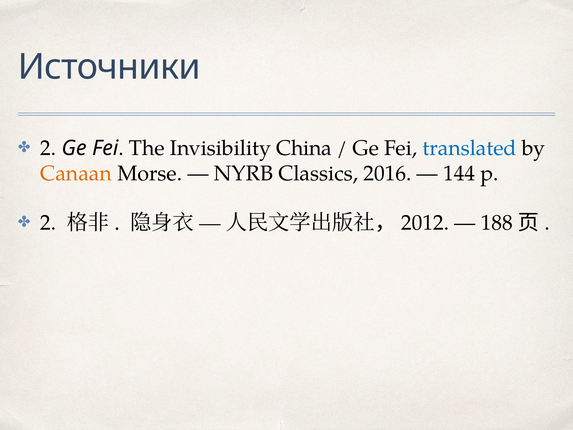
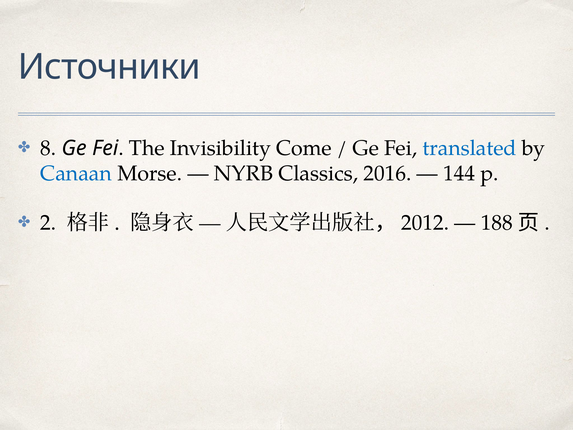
2: 2 -> 8 (48, 148)
China: China -> Come (304, 148)
Canaan colour: orange -> blue (76, 174)
